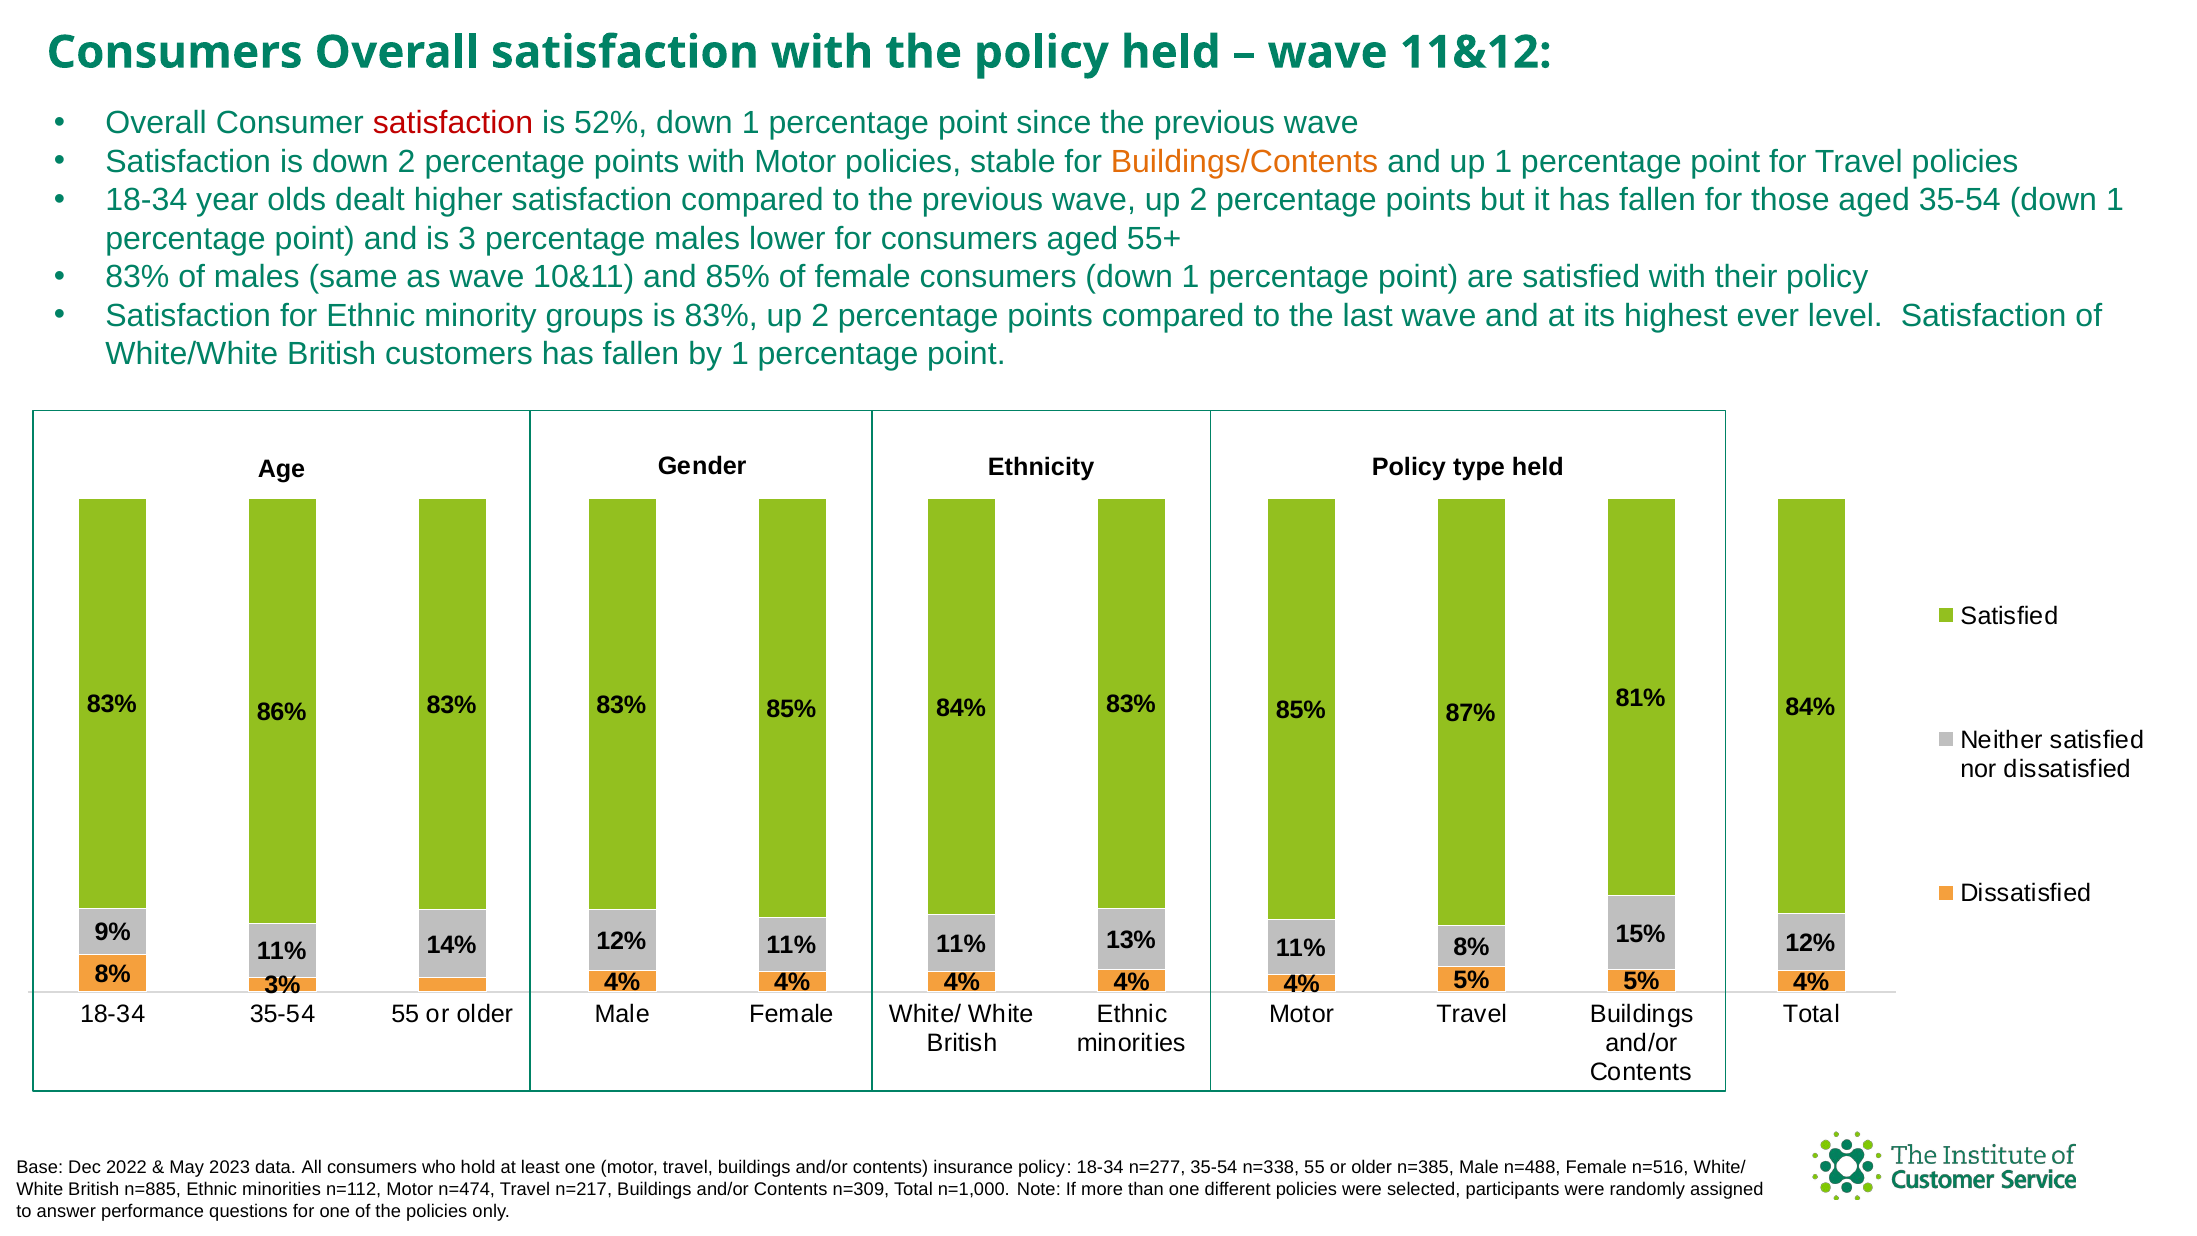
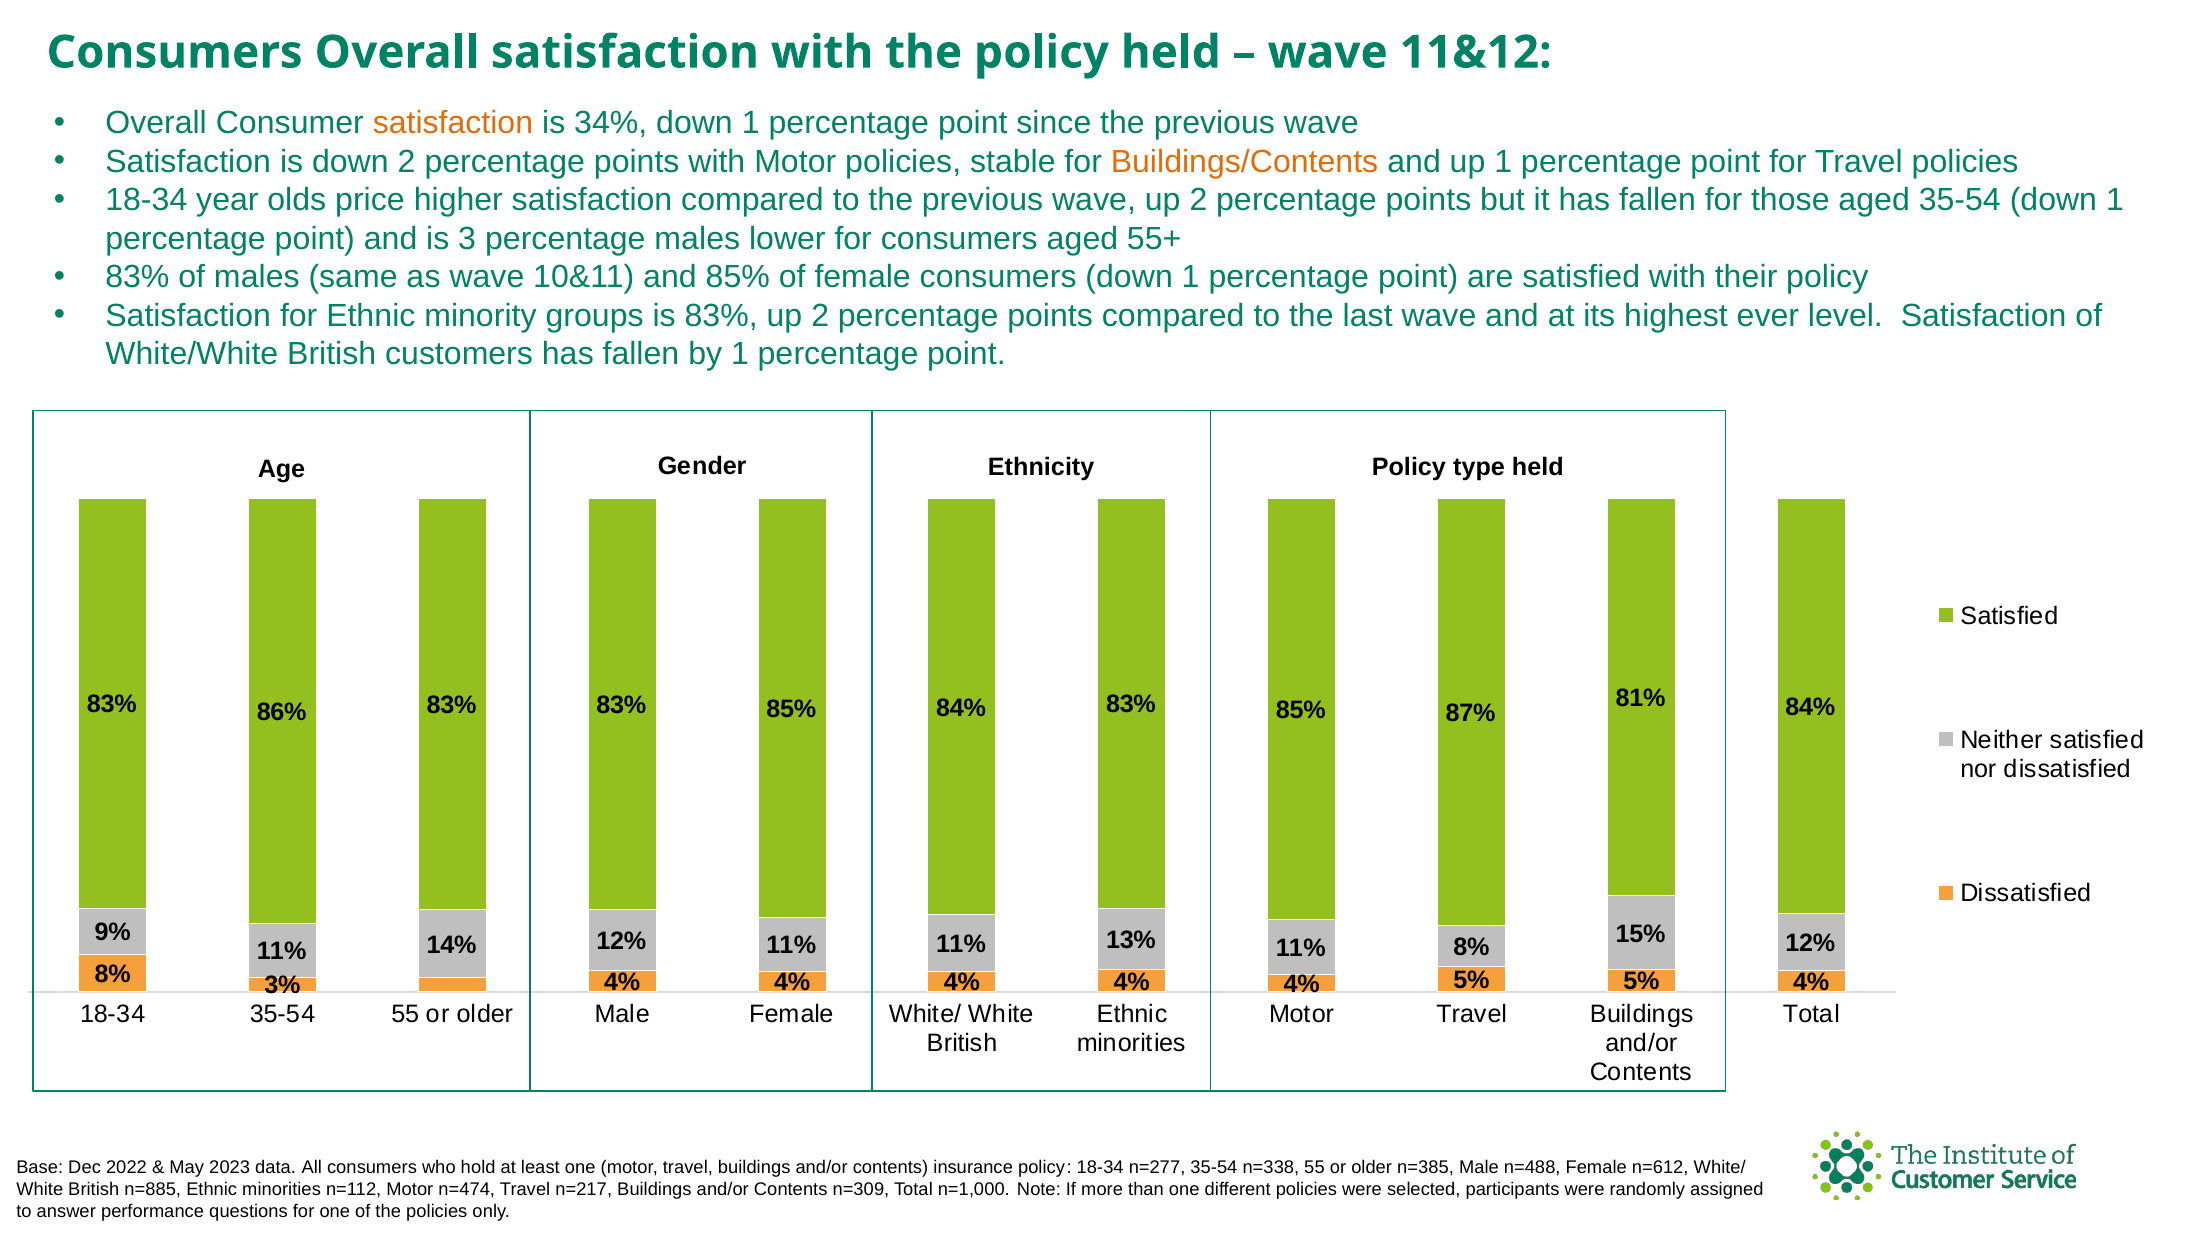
satisfaction colour: red -> orange (453, 123)
52%: 52% -> 34% (611, 123)
dealt: dealt -> price (370, 200)
n=516: n=516 -> n=612 (1660, 1167)
